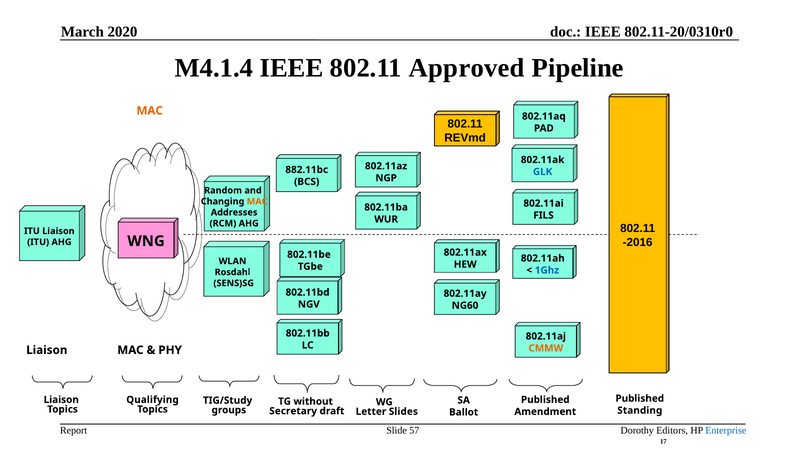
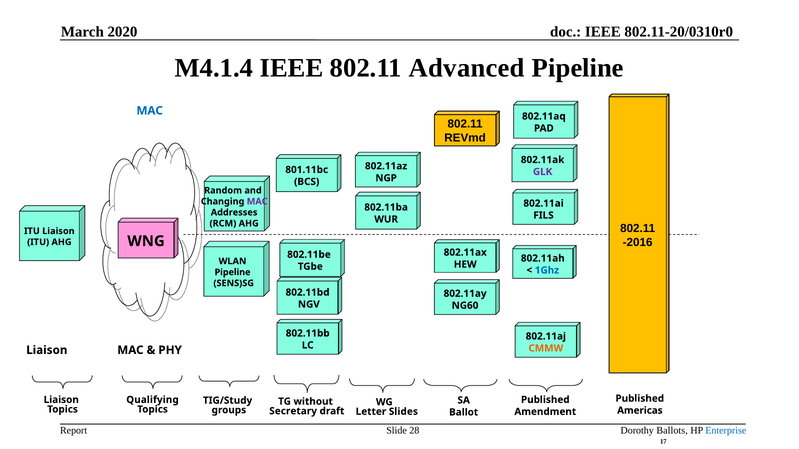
Approved: Approved -> Advanced (467, 68)
MAC colour: orange -> blue (150, 111)
882.11bc: 882.11bc -> 801.11bc (307, 170)
GLK colour: blue -> purple (543, 172)
MAC colour: orange -> purple (257, 202)
Rosdahl: Rosdahl -> Pipeline (233, 272)
Standing: Standing -> Americas (640, 411)
57: 57 -> 28 (414, 431)
Editors: Editors -> Ballots (672, 431)
